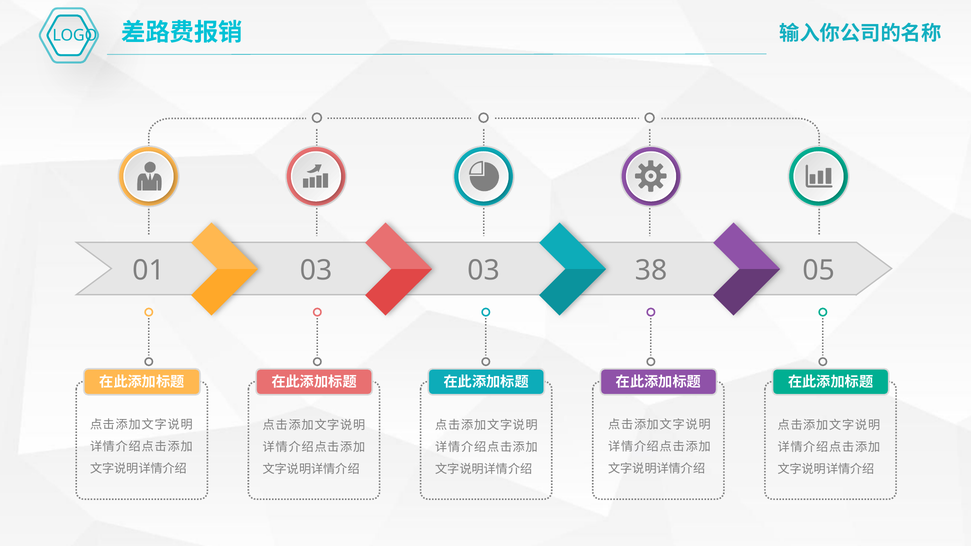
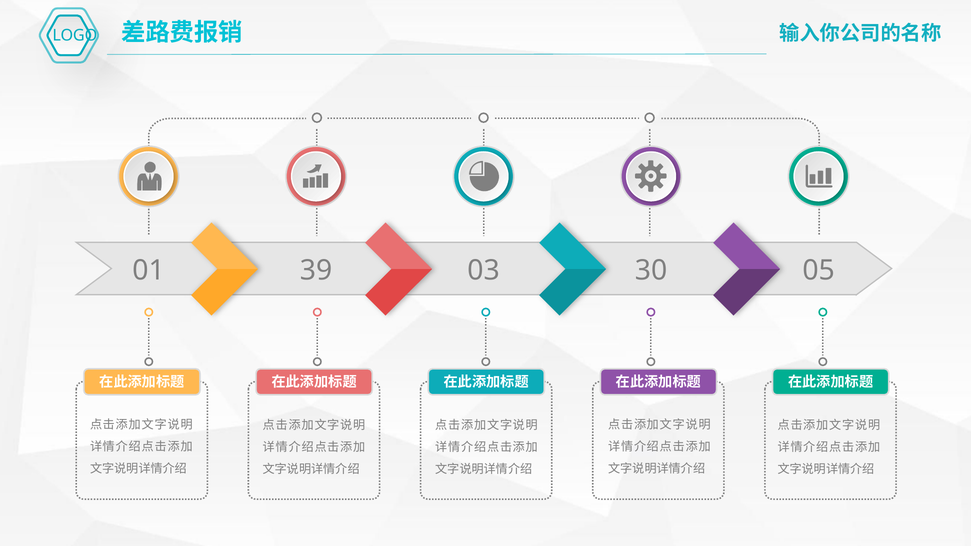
01 03: 03 -> 39 (316, 271)
38: 38 -> 30 (651, 271)
